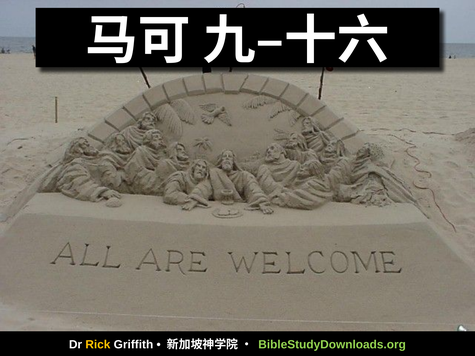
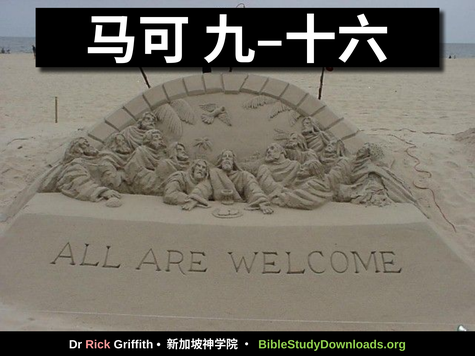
Rick colour: yellow -> pink (98, 345)
